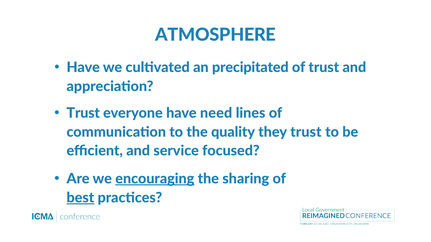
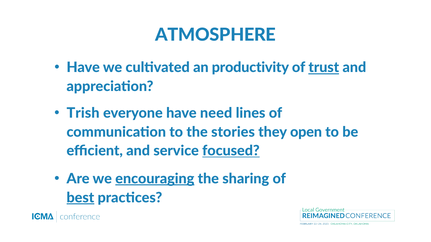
precipitated: precipitated -> productivity (250, 68)
trust underline: none -> present (324, 68)
Trust: Trust -> Trish (83, 113)
quality: quality -> stories (233, 132)
they trust: trust -> open (306, 132)
focused underline: none -> present (231, 151)
